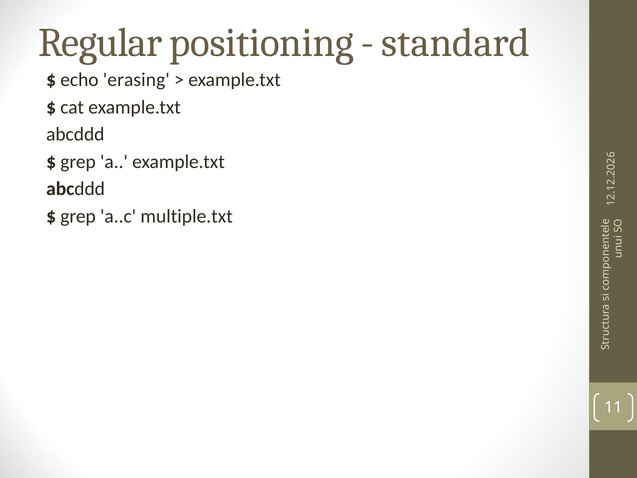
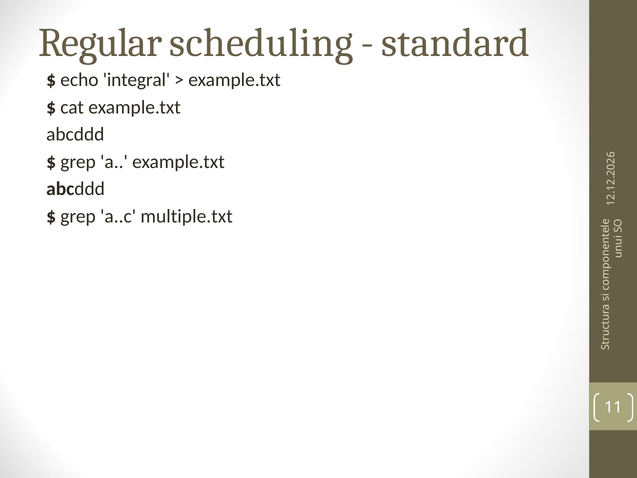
positioning: positioning -> scheduling (261, 43)
erasing: erasing -> integral (136, 80)
